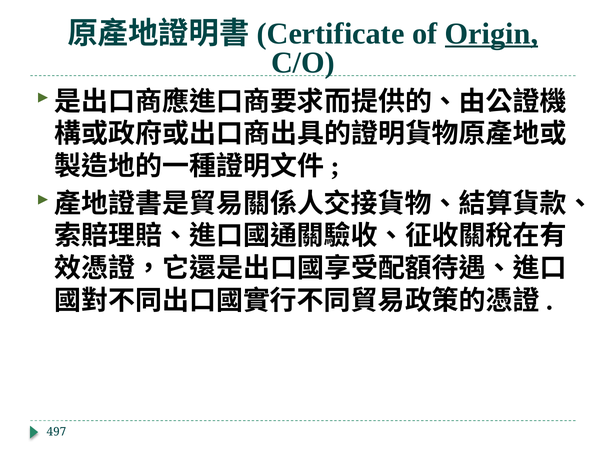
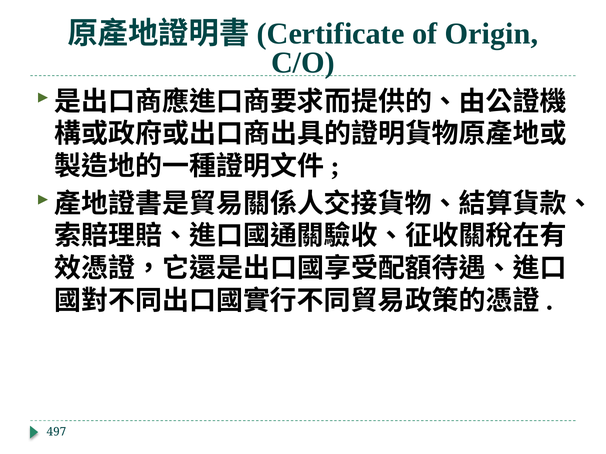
Origin underline: present -> none (492, 34)
